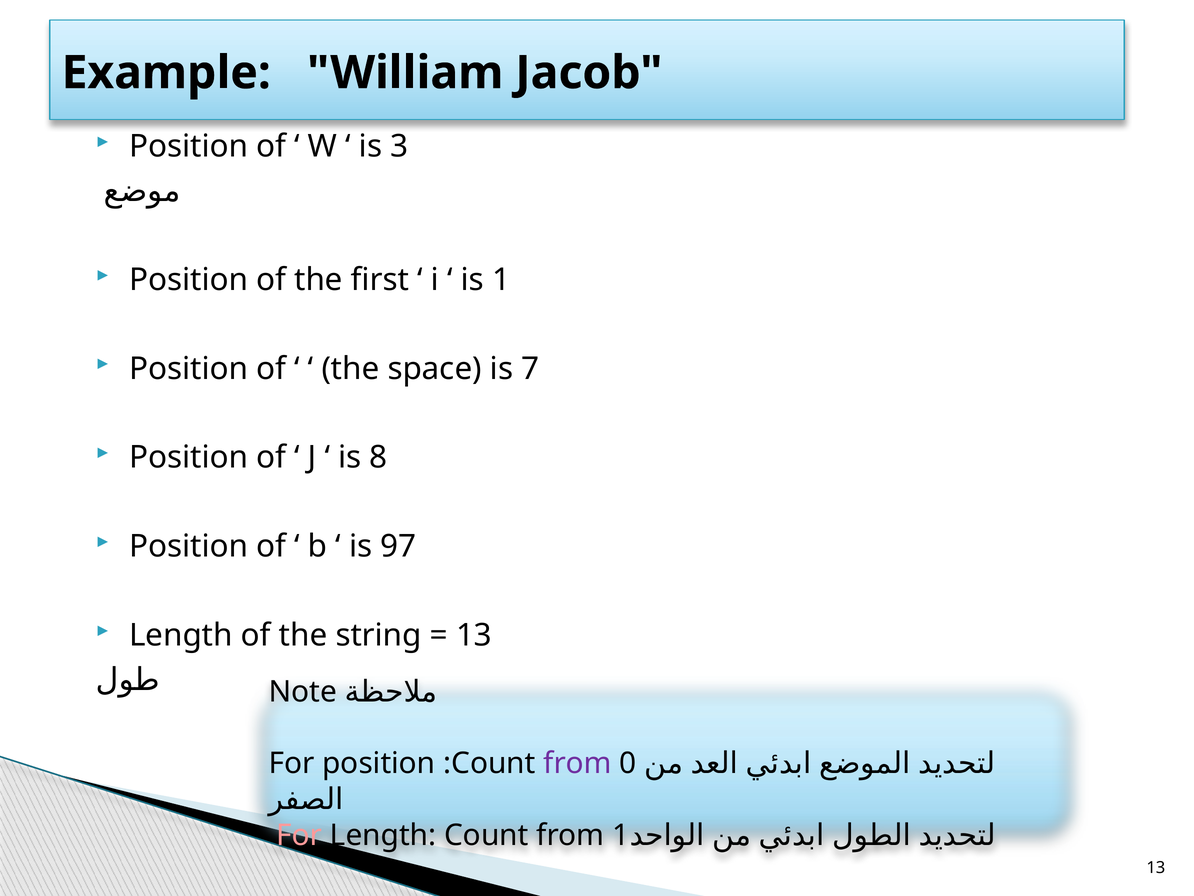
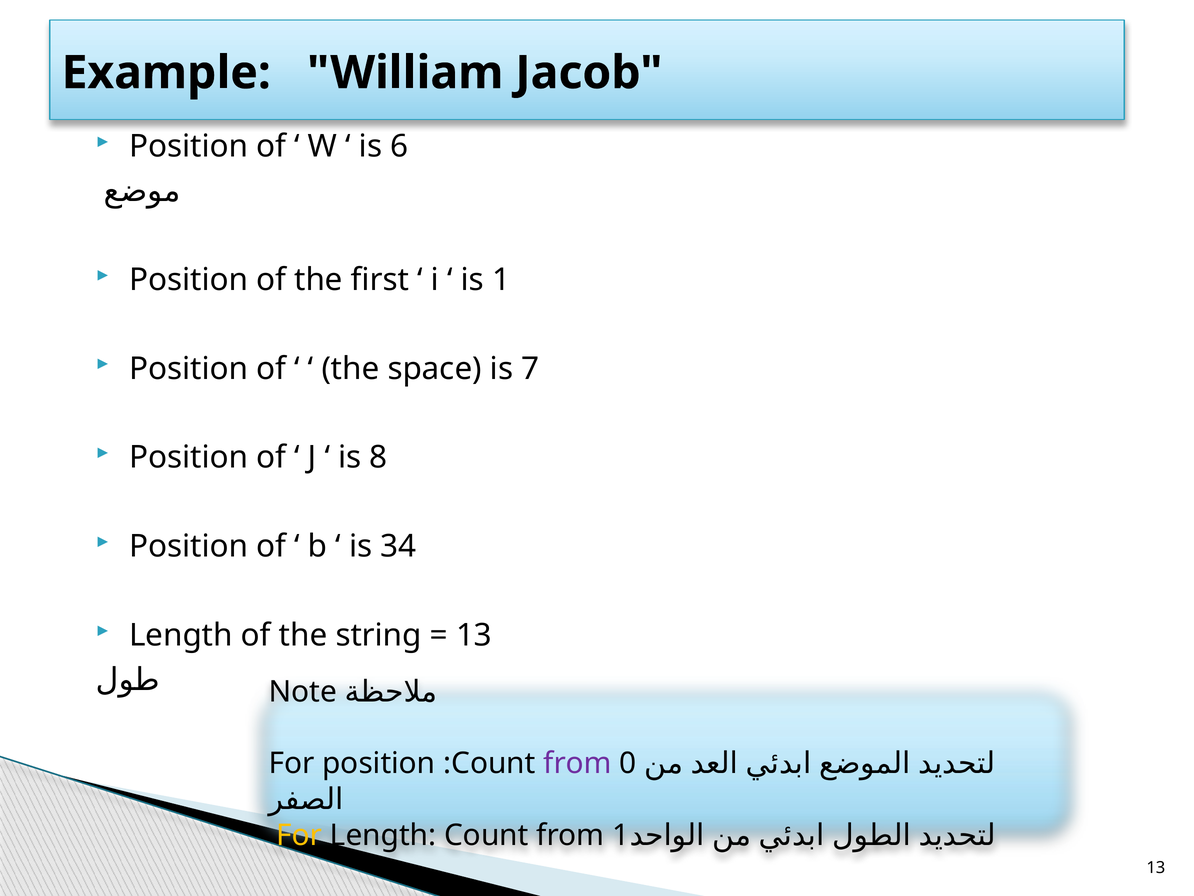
3: 3 -> 6 (399, 146)
97: 97 -> 34 (398, 546)
For colour: pink -> yellow (299, 835)
